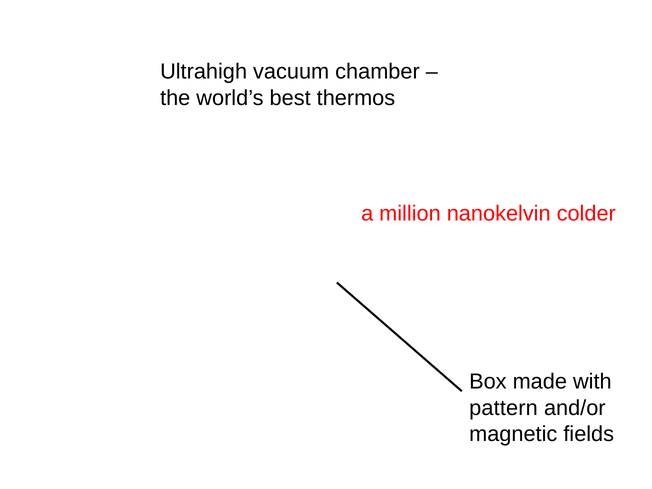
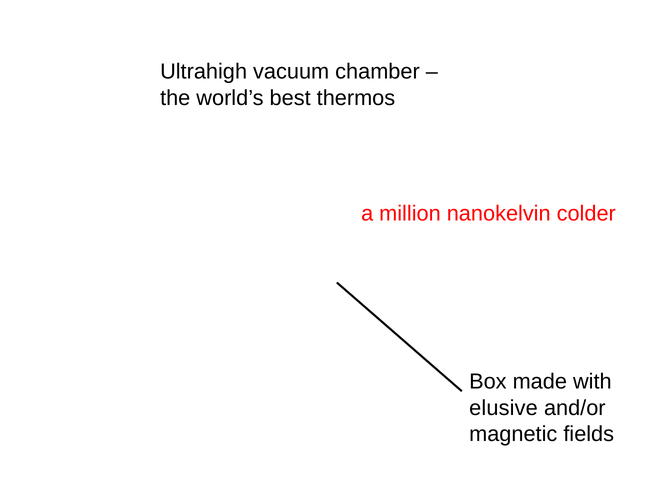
pattern: pattern -> elusive (504, 408)
